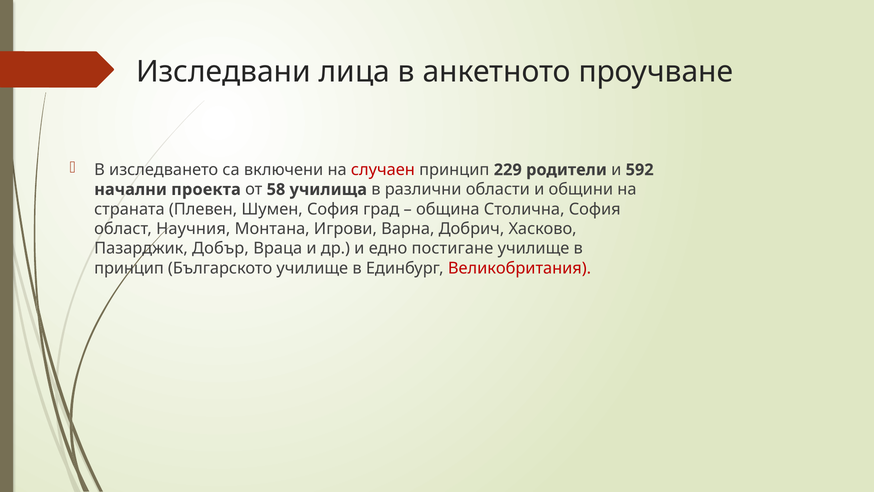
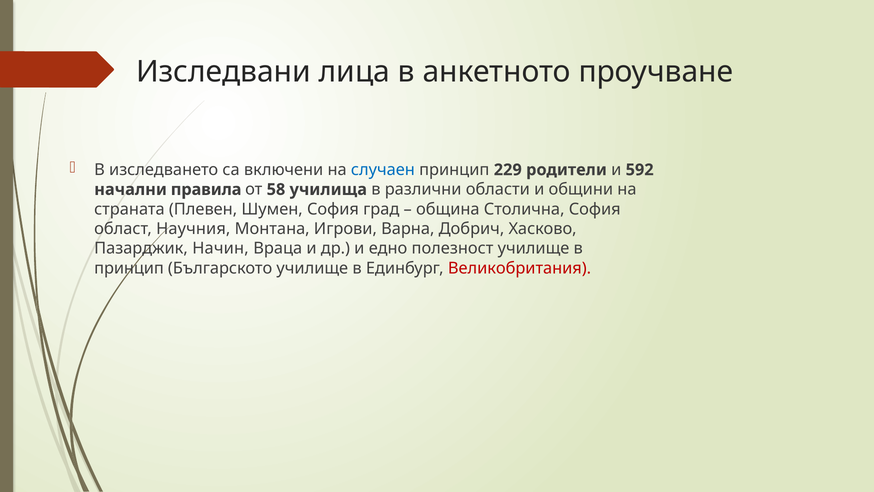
случаен colour: red -> blue (383, 170)
проекта: проекта -> правила (206, 189)
Добър: Добър -> Начин (220, 248)
постигане: постигане -> полезност (452, 248)
